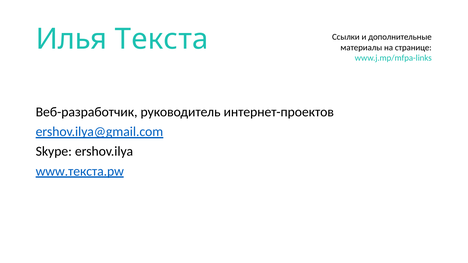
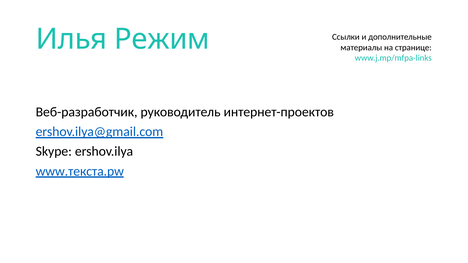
Текста: Текста -> Режим (162, 39)
